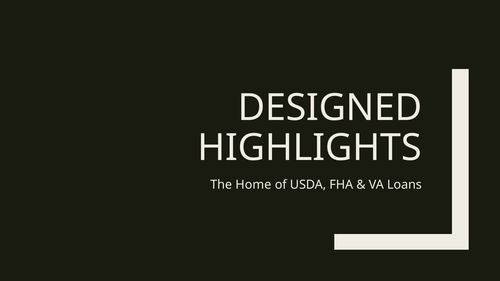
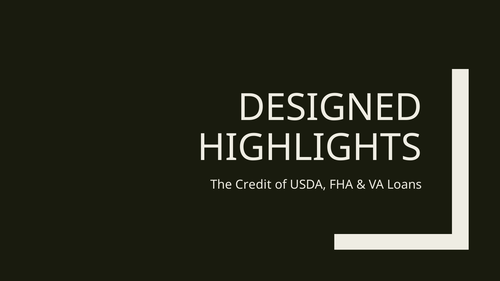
Home: Home -> Credit (253, 185)
